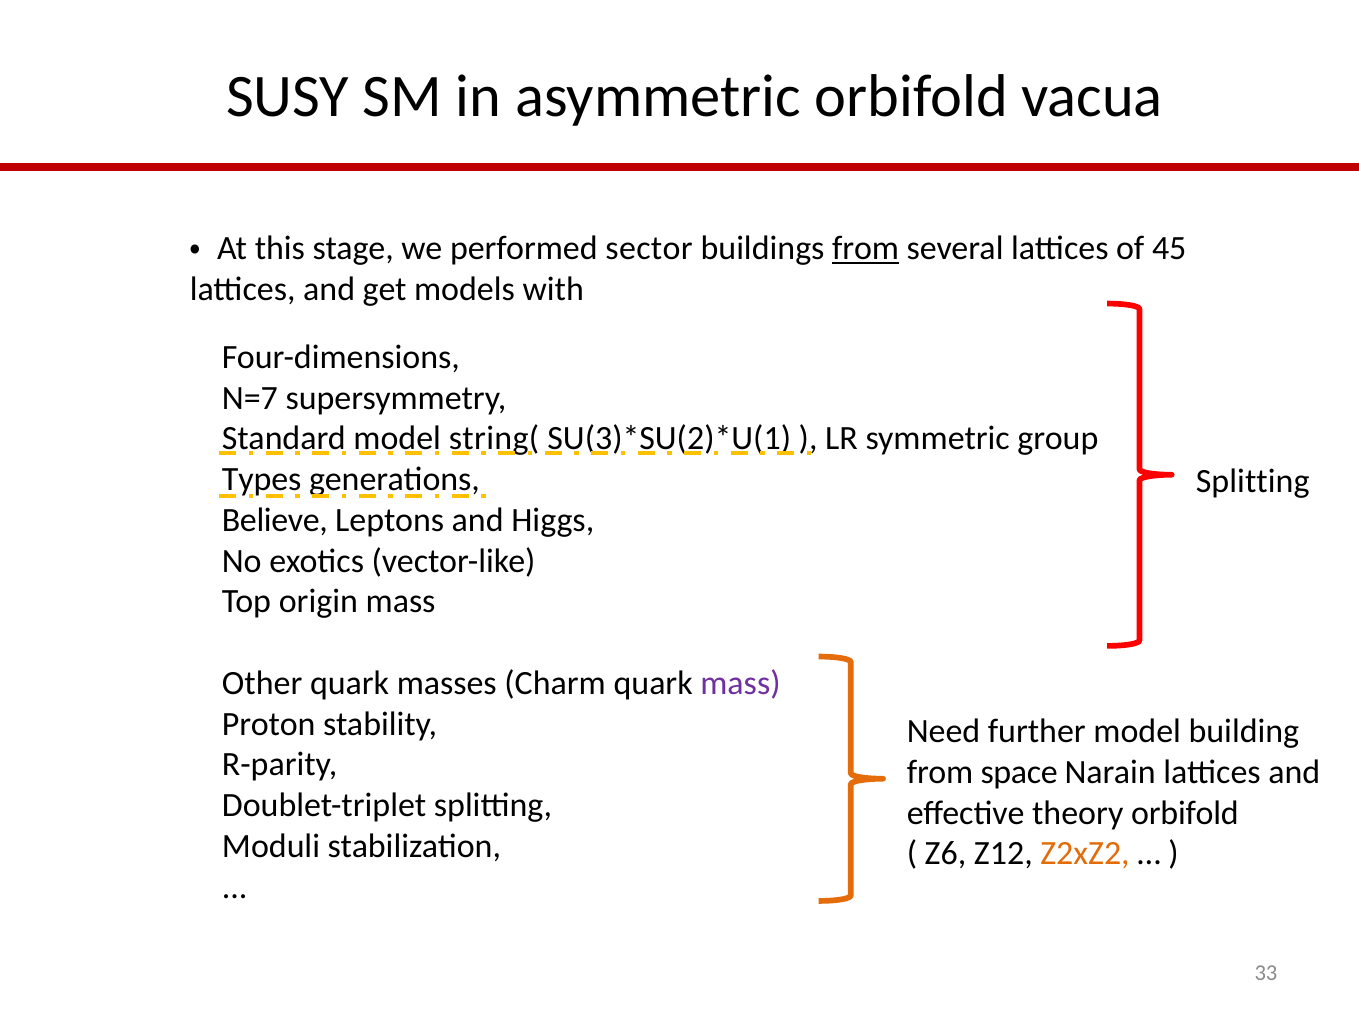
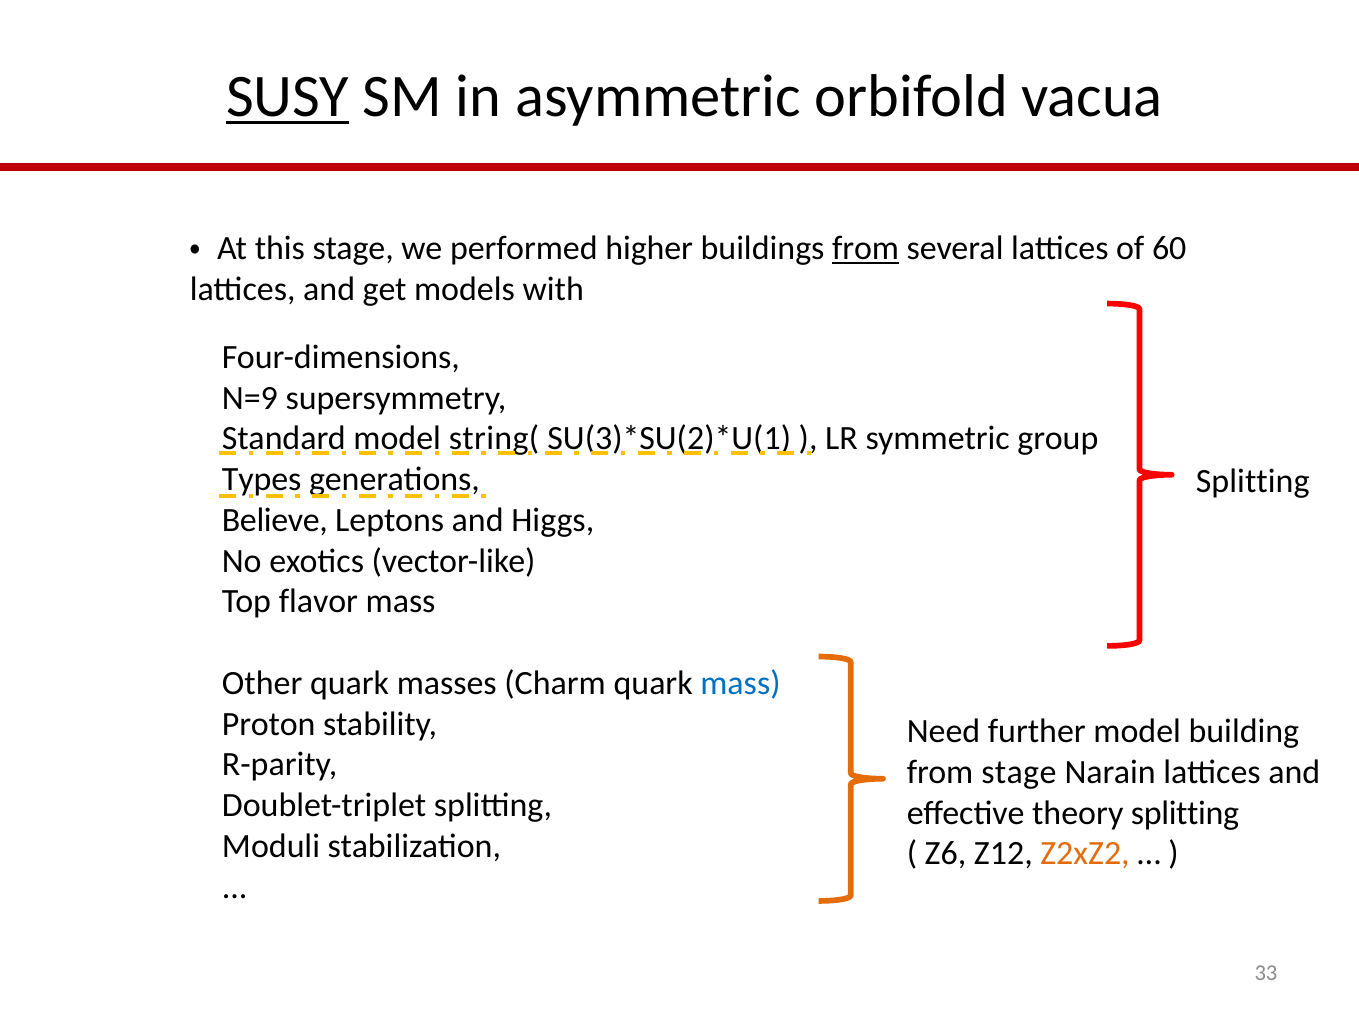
SUSY underline: none -> present (288, 97)
sector: sector -> higher (649, 249)
45: 45 -> 60 (1169, 249)
N=7: N=7 -> N=9 (250, 398)
origin: origin -> flavor (318, 602)
mass colour: purple -> blue (740, 683)
from space: space -> stage (1019, 772)
theory orbifold: orbifold -> splitting (1185, 813)
